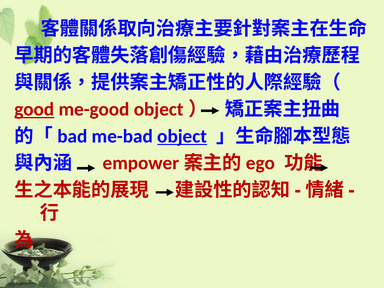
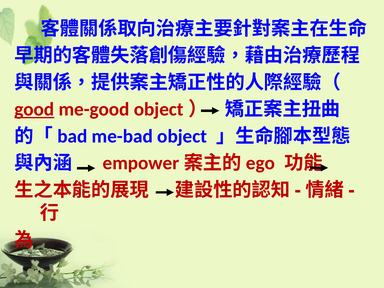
object underline: present -> none (182, 136)
